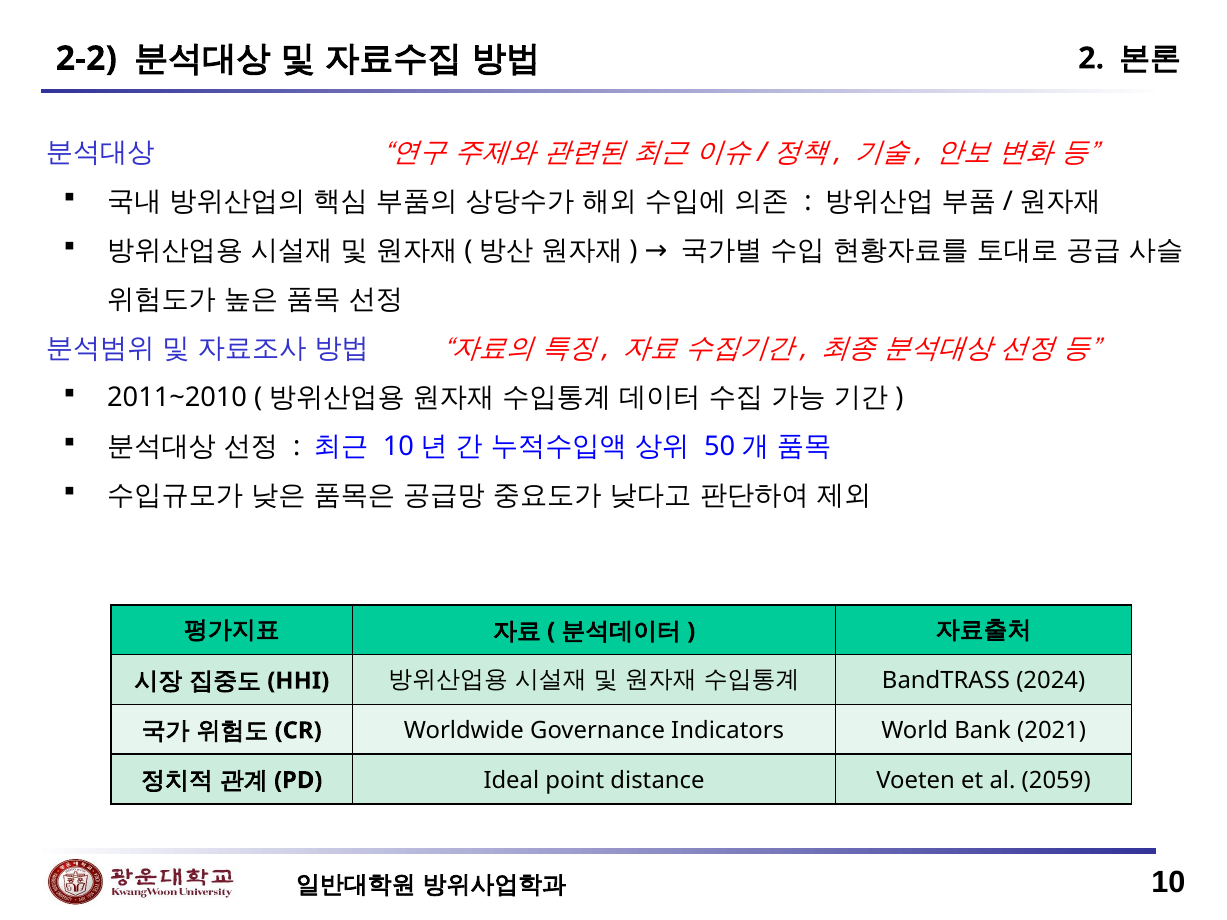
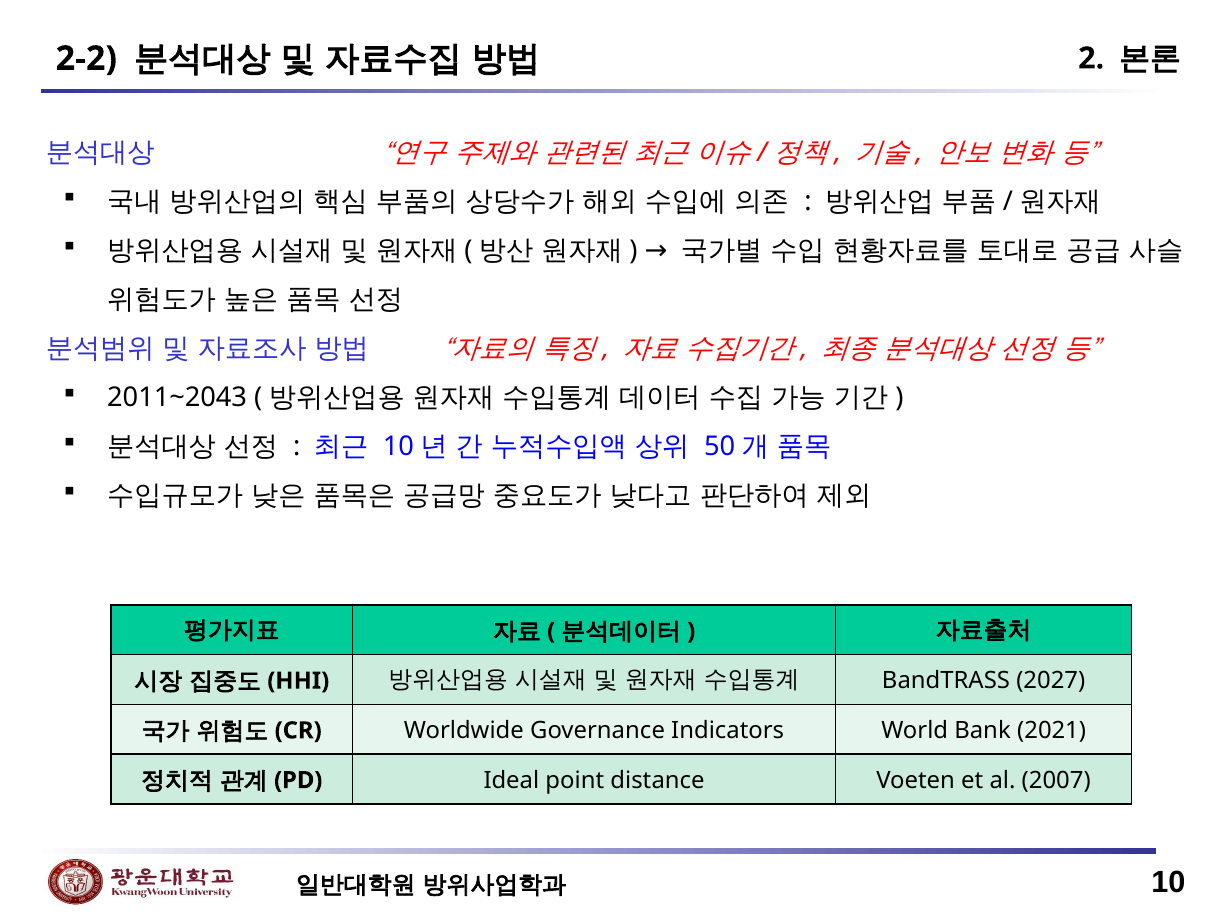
2011~2010: 2011~2010 -> 2011~2043 (177, 398)
2024: 2024 -> 2027 (1051, 681)
2059: 2059 -> 2007 (1056, 781)
